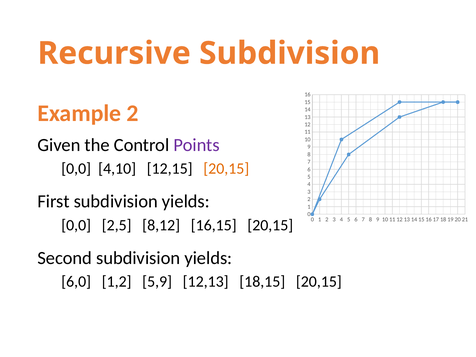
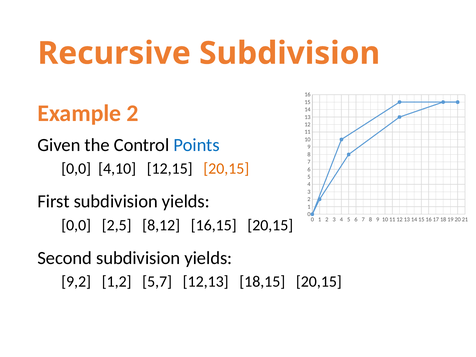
Points colour: purple -> blue (197, 145)
6,0: 6,0 -> 9,2 (76, 282)
5,9: 5,9 -> 5,7 (157, 282)
